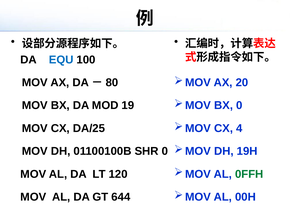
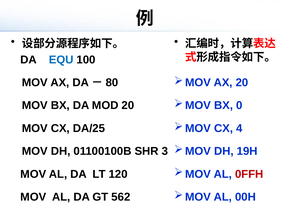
MOD 19: 19 -> 20 (128, 105)
SHR 0: 0 -> 3 (165, 151)
0FFH colour: green -> red (249, 174)
644: 644 -> 562 (121, 197)
